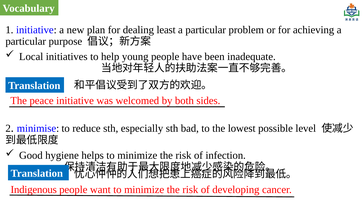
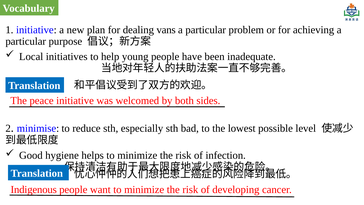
least: least -> vans (166, 30)
